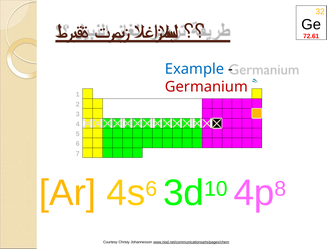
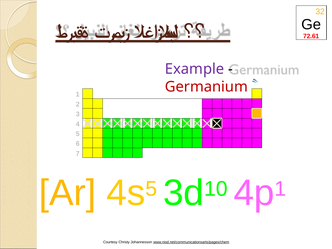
Example colour: blue -> purple (195, 69)
6: 6 -> 5 (151, 189)
8: 8 -> 1 (280, 189)
